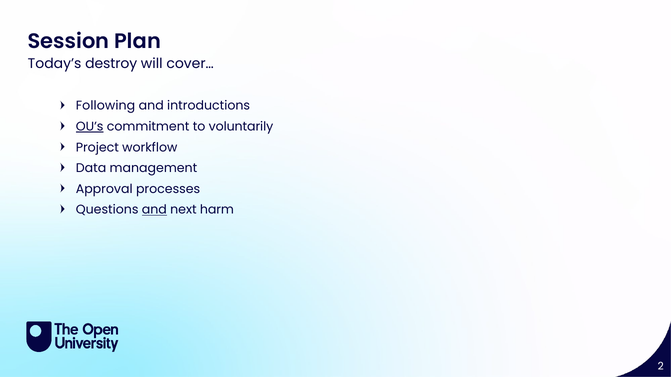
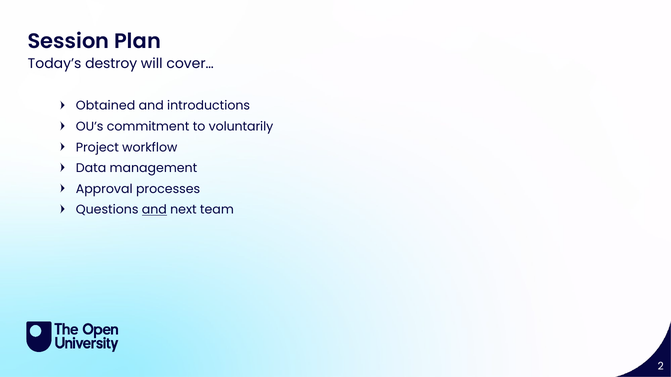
Following: Following -> Obtained (106, 106)
OU’s underline: present -> none (90, 127)
harm: harm -> team (217, 210)
